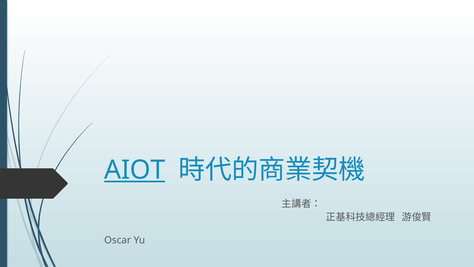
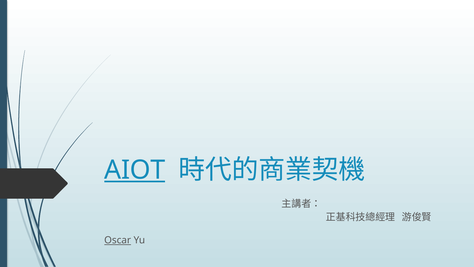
Oscar underline: none -> present (118, 240)
